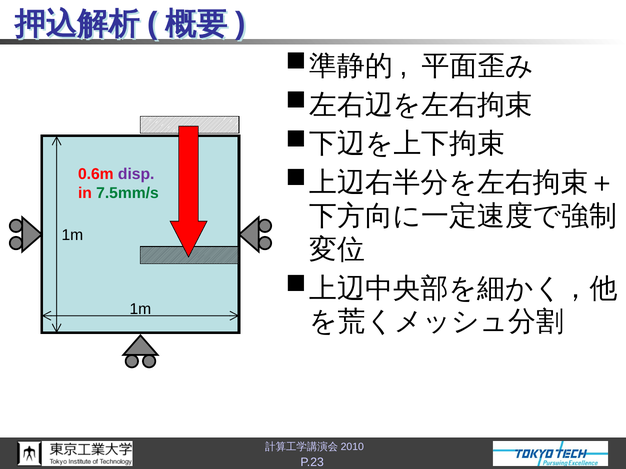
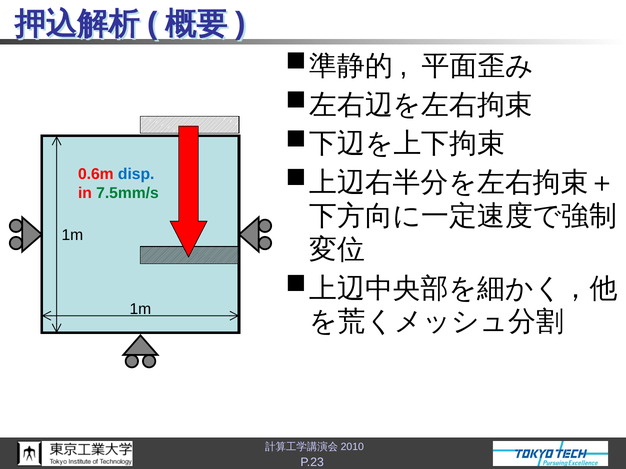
disp colour: purple -> blue (136, 174)
